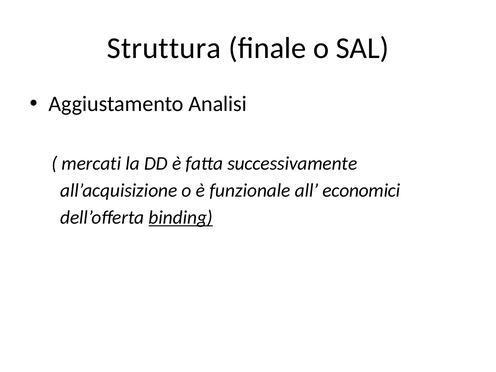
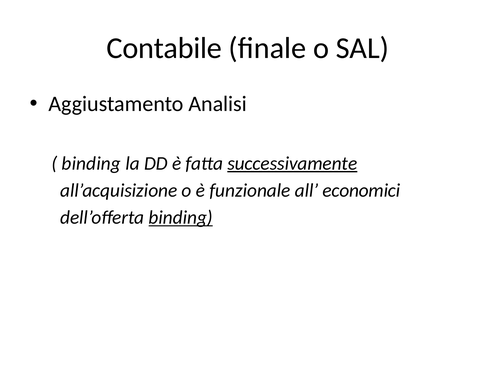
Struttura: Struttura -> Contabile (164, 48)
mercati: mercati -> binding (91, 163)
successivamente underline: none -> present (292, 163)
